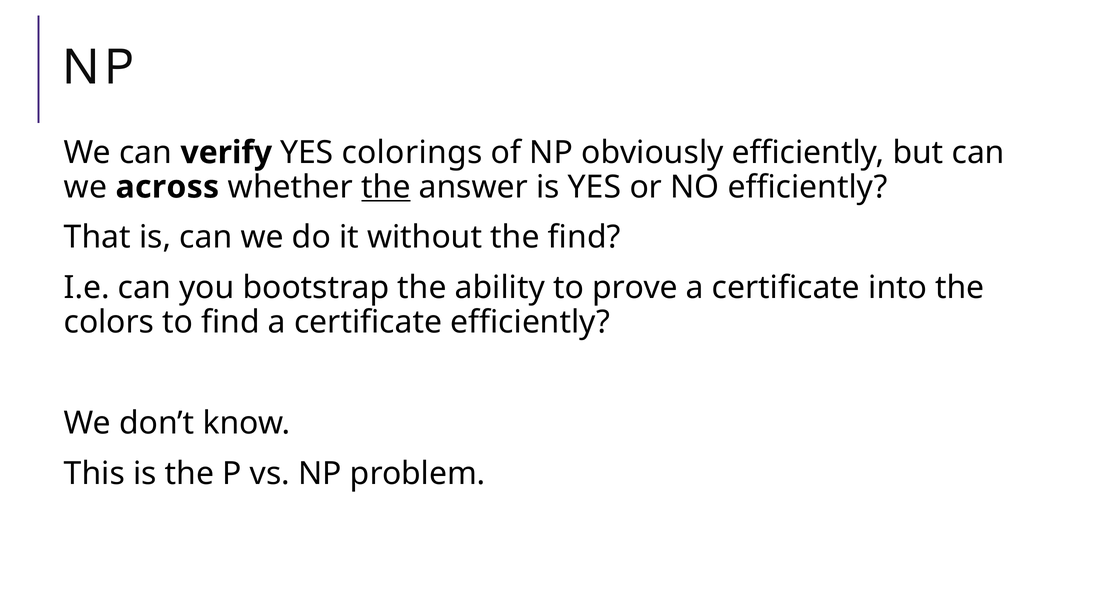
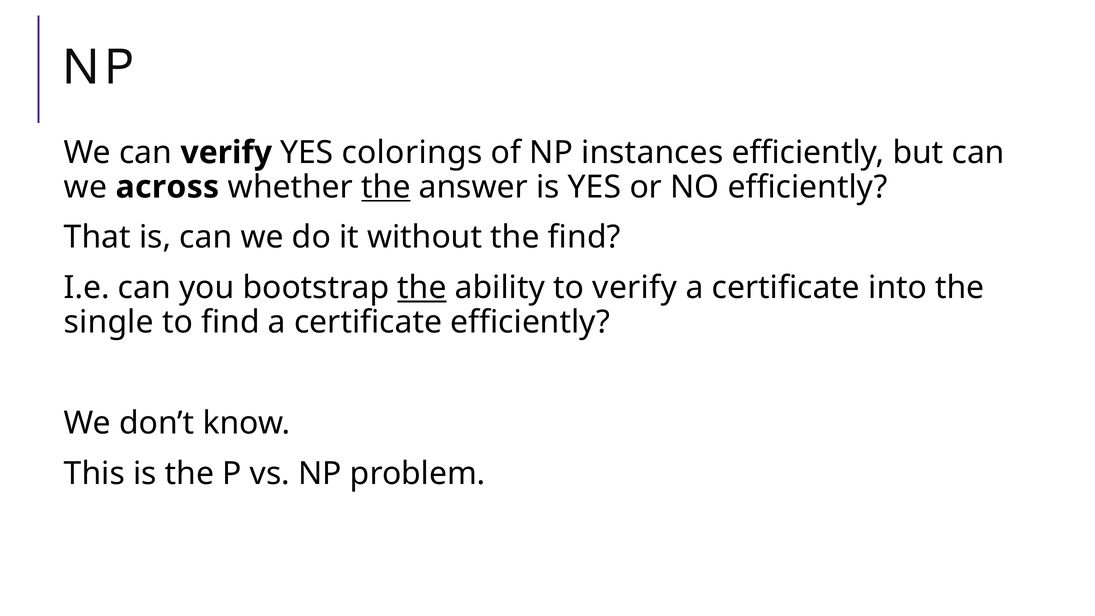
obviously: obviously -> instances (652, 153)
the underline: none -> present (422, 288)
to prove: prove -> verify (635, 288)
colors: colors -> single (109, 322)
